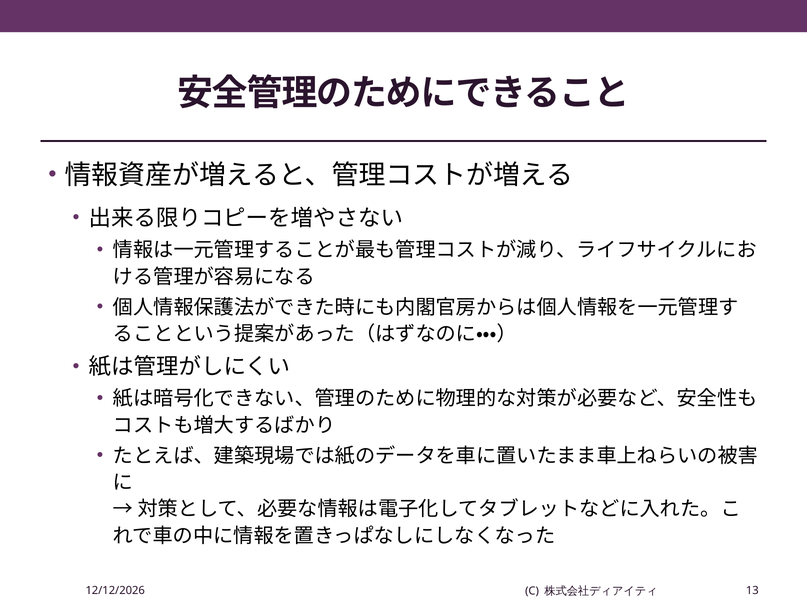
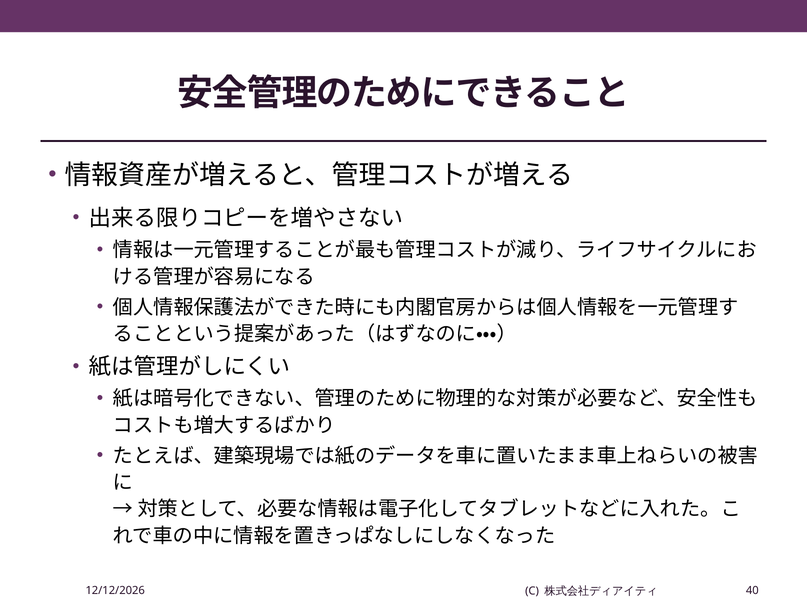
13: 13 -> 40 (752, 591)
